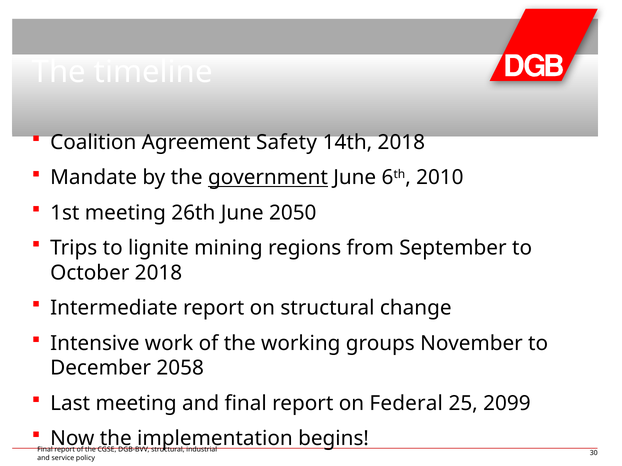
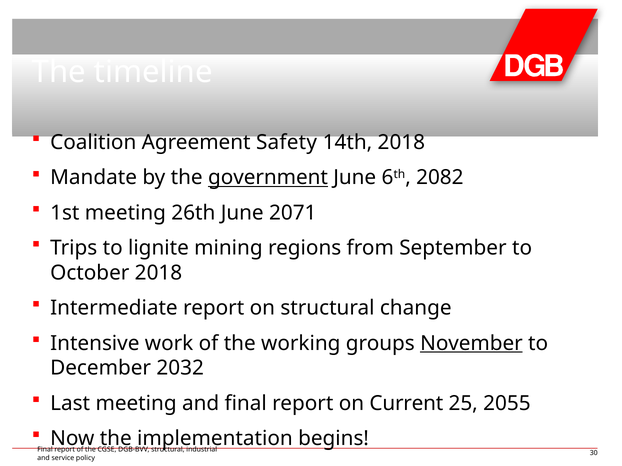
2010: 2010 -> 2082 (440, 178)
2050: 2050 -> 2071 (293, 213)
November underline: none -> present (471, 344)
2058: 2058 -> 2032 (180, 368)
Federal: Federal -> Current (406, 404)
2099: 2099 -> 2055 (507, 404)
